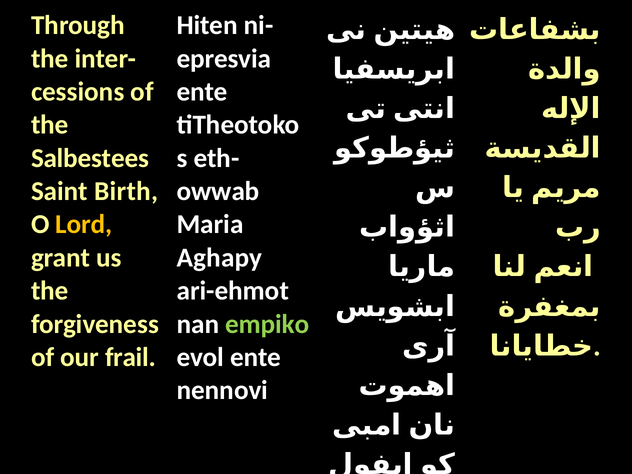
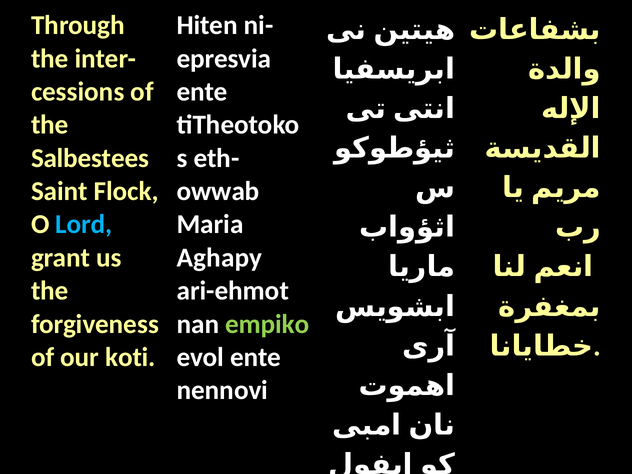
Birth: Birth -> Flock (126, 191)
Lord colour: yellow -> light blue (84, 225)
frail: frail -> koti (130, 357)
